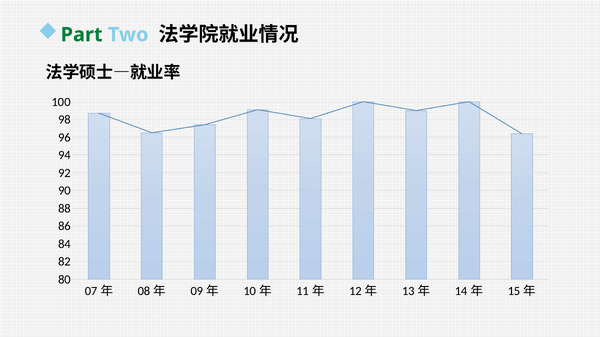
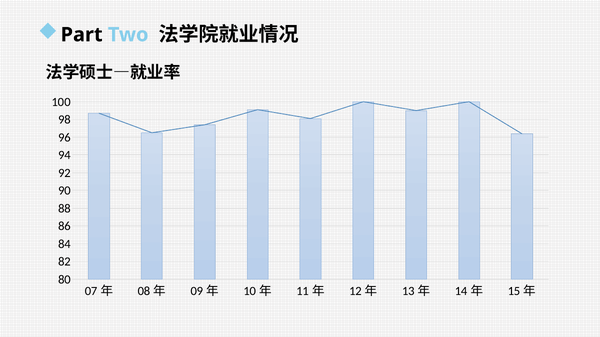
Part colour: green -> black (82, 35)
